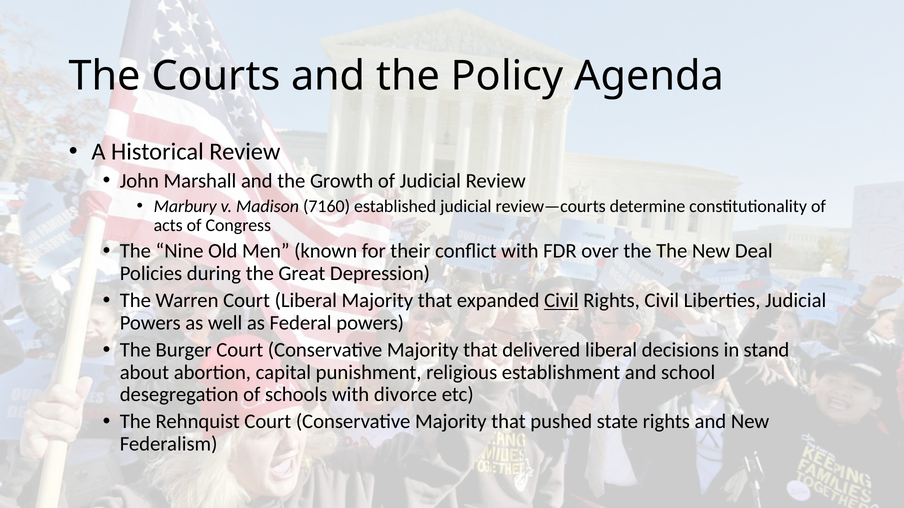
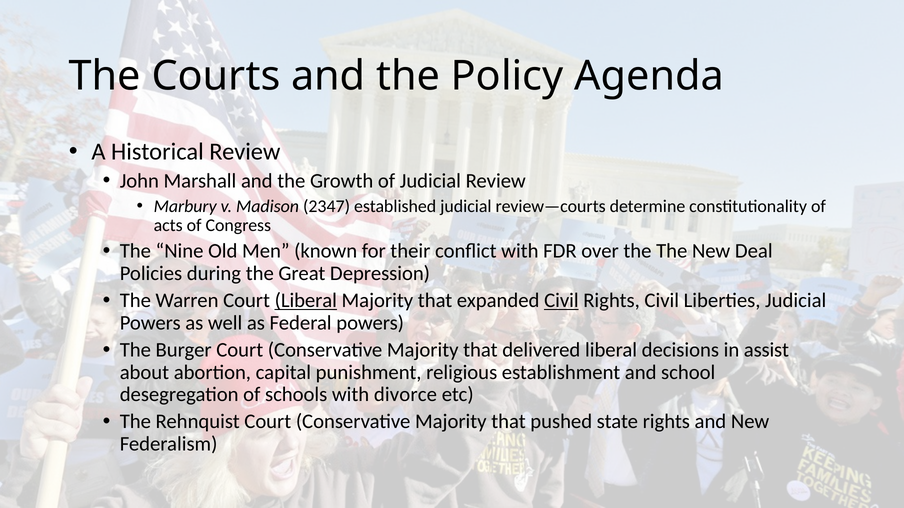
7160: 7160 -> 2347 (327, 206)
Liberal underline: none -> present (306, 301)
stand: stand -> assist (766, 350)
